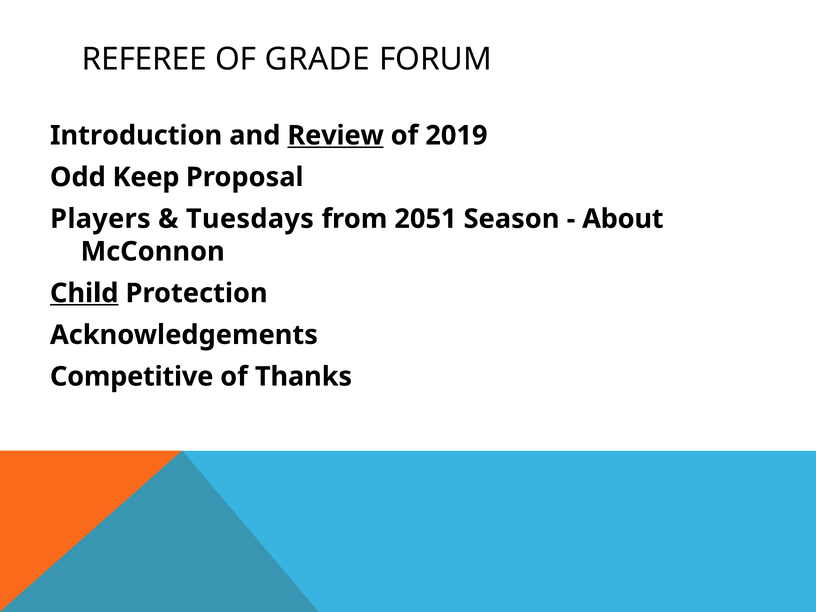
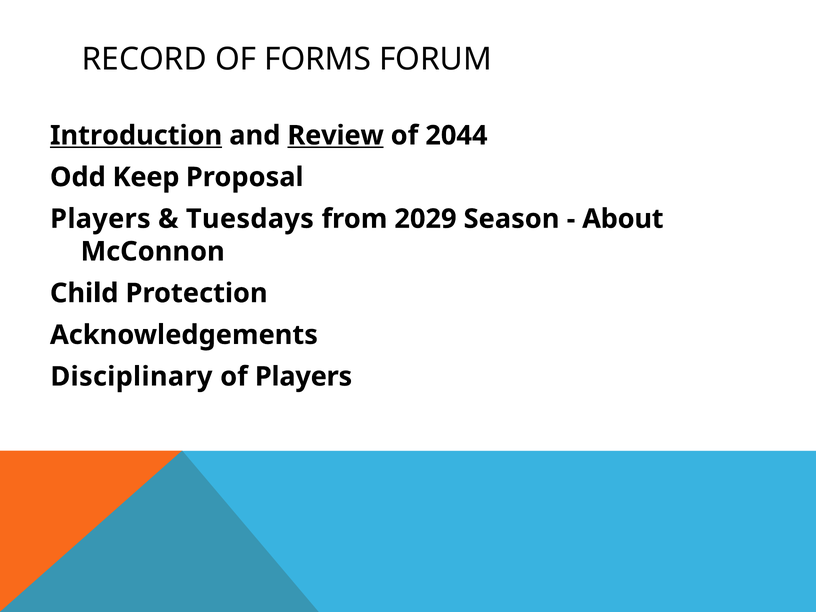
REFEREE: REFEREE -> RECORD (144, 59)
GRADE: GRADE -> FORMS (318, 59)
Introduction underline: none -> present (136, 135)
2019: 2019 -> 2044 (456, 135)
2051: 2051 -> 2029 (425, 219)
Child underline: present -> none (84, 293)
Competitive: Competitive -> Disciplinary (131, 377)
of Thanks: Thanks -> Players (304, 377)
